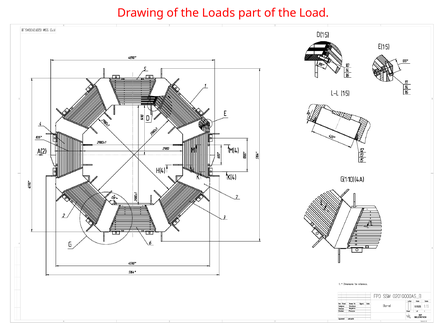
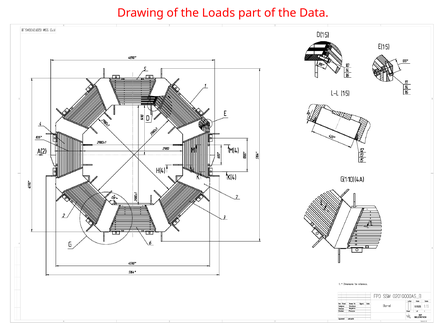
Load: Load -> Data (314, 13)
